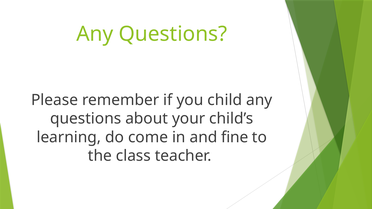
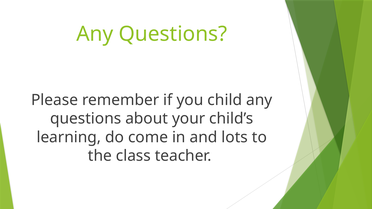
fine: fine -> lots (235, 137)
